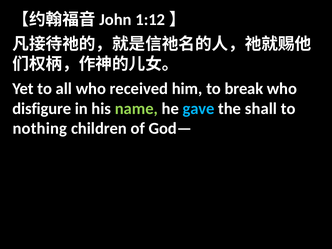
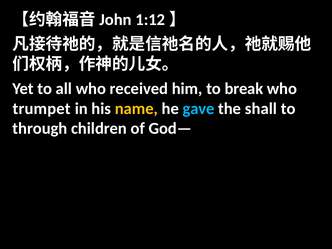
disfigure: disfigure -> trumpet (42, 109)
name colour: light green -> yellow (136, 109)
nothing: nothing -> through (40, 128)
